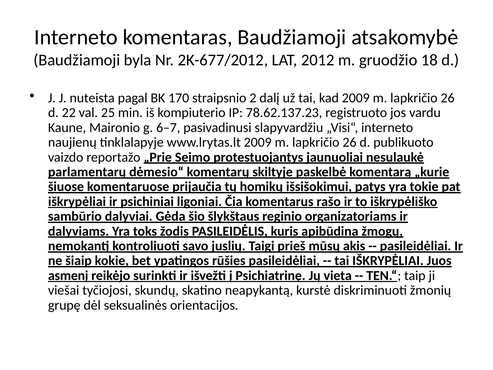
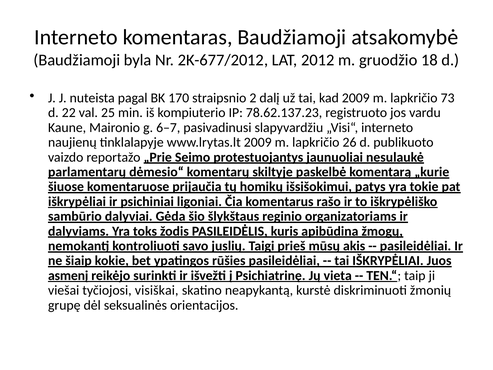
26: 26 -> 73 (448, 98)
skundų: skundų -> visiškai (157, 290)
